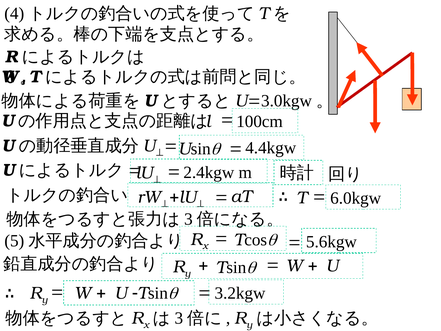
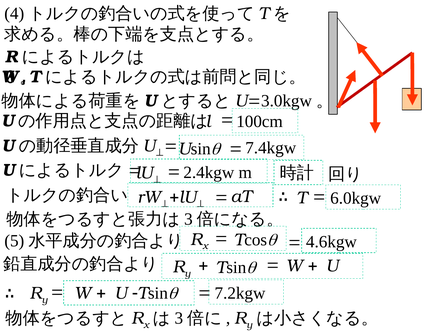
4.4kgw: 4.4kgw -> 7.4kgw (271, 148)
5.6kgw: 5.6kgw -> 4.6kgw (331, 242)
3.2kgw: 3.2kgw -> 7.2kgw (240, 293)
